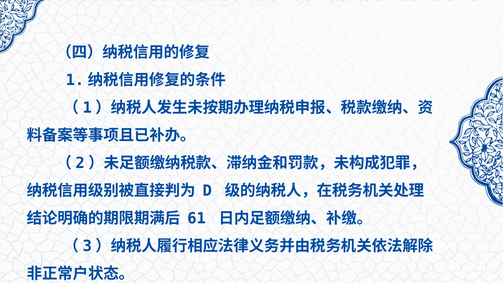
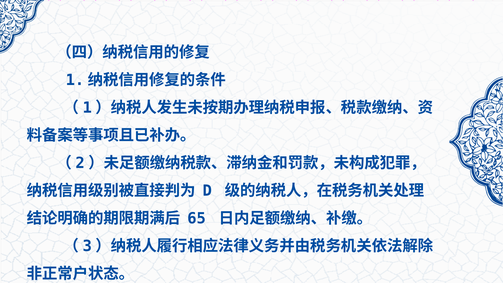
61: 61 -> 65 (197, 218)
